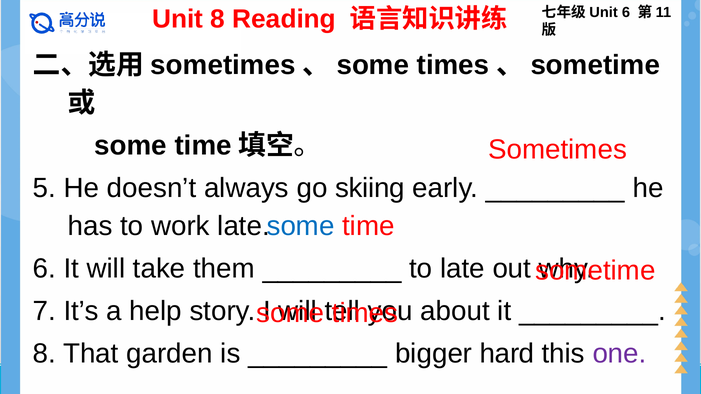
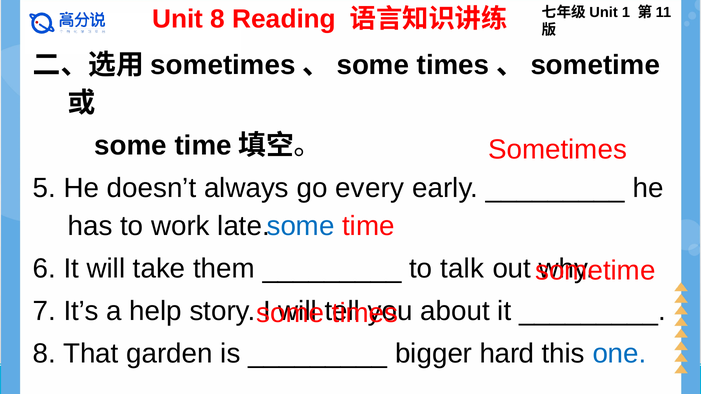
6: 6 -> 1 (626, 12)
skiing: skiing -> every (370, 188)
to late: late -> talk (462, 269)
one colour: purple -> blue (620, 354)
